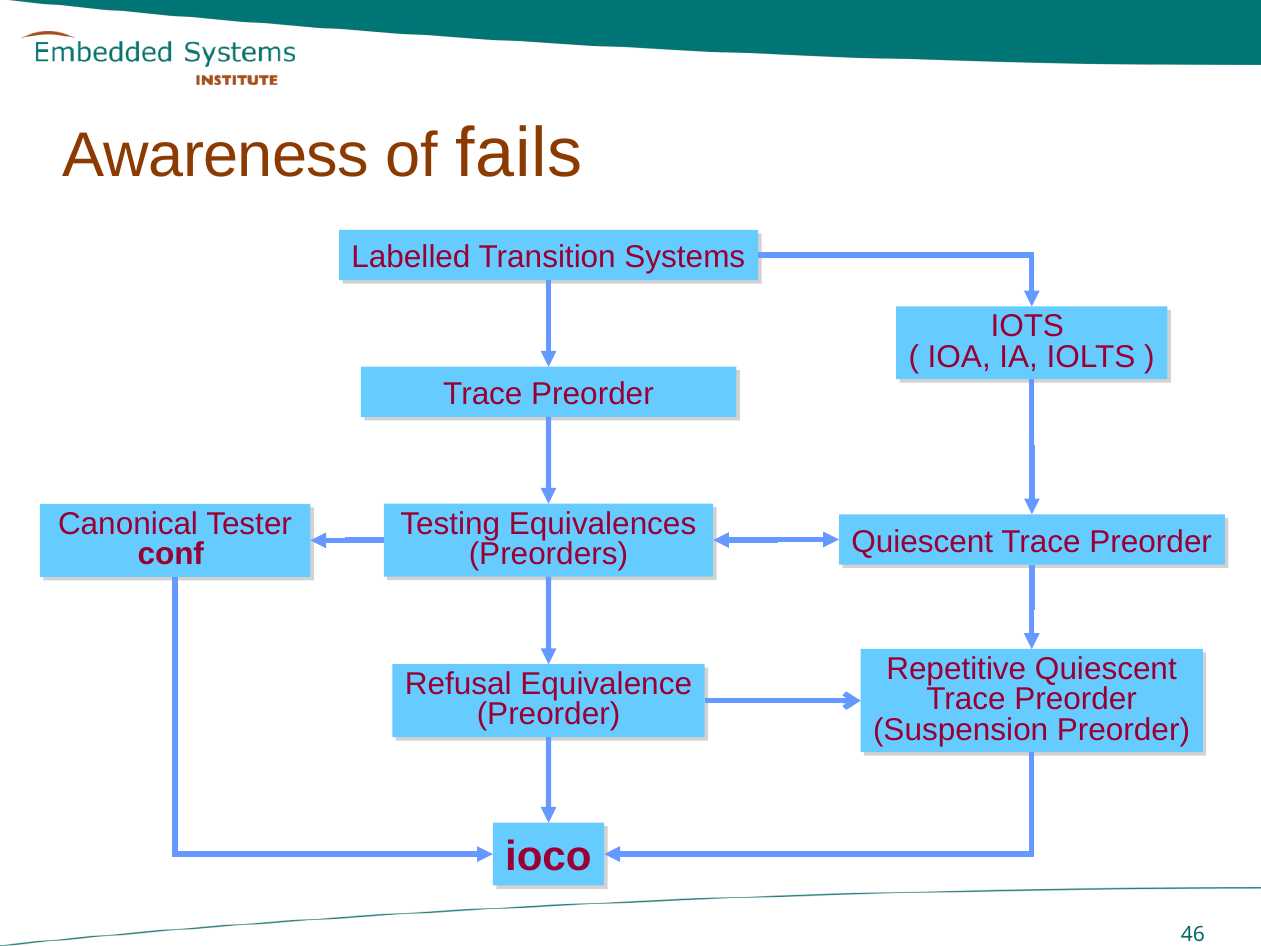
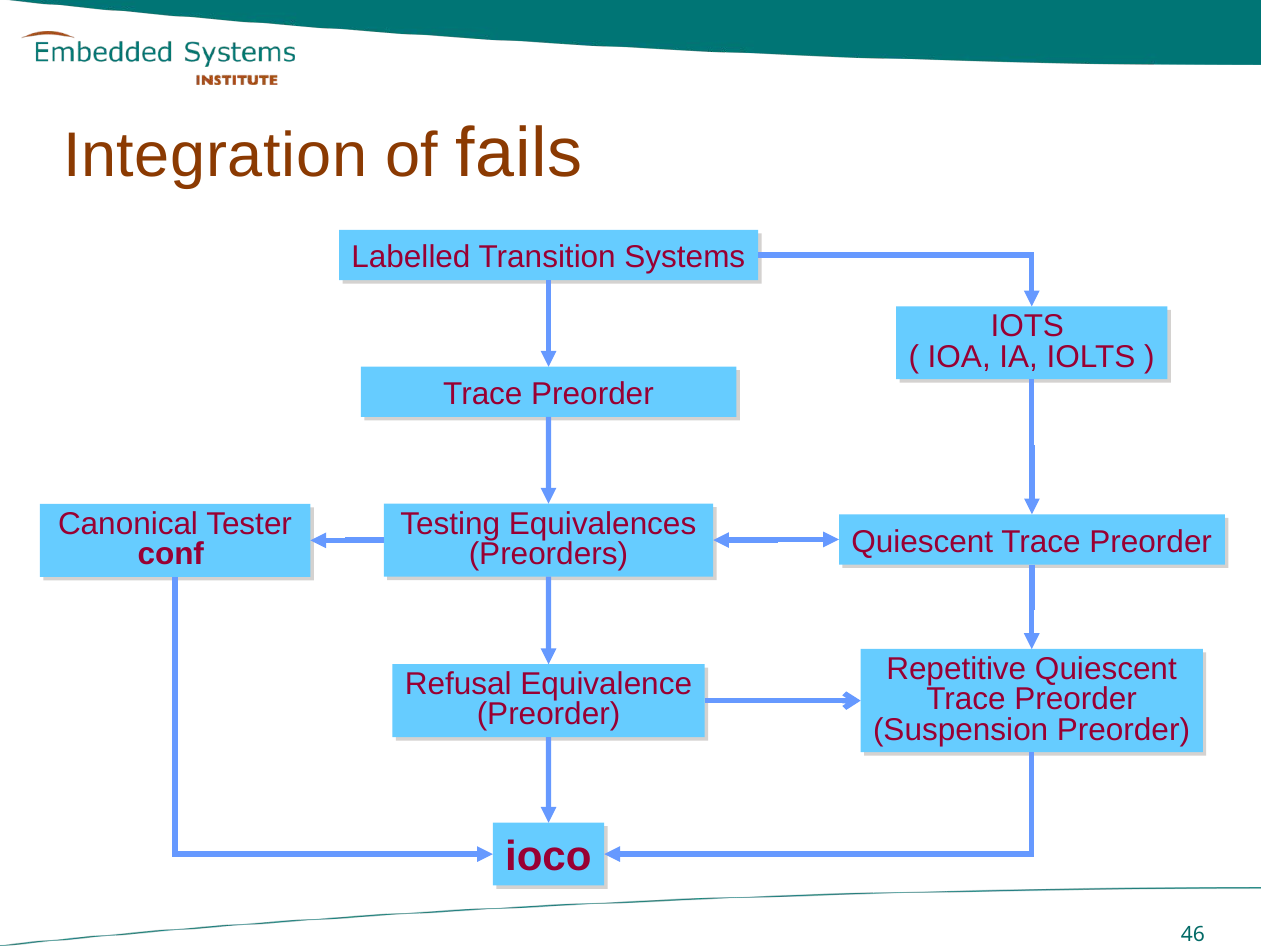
Awareness: Awareness -> Integration (215, 155)
